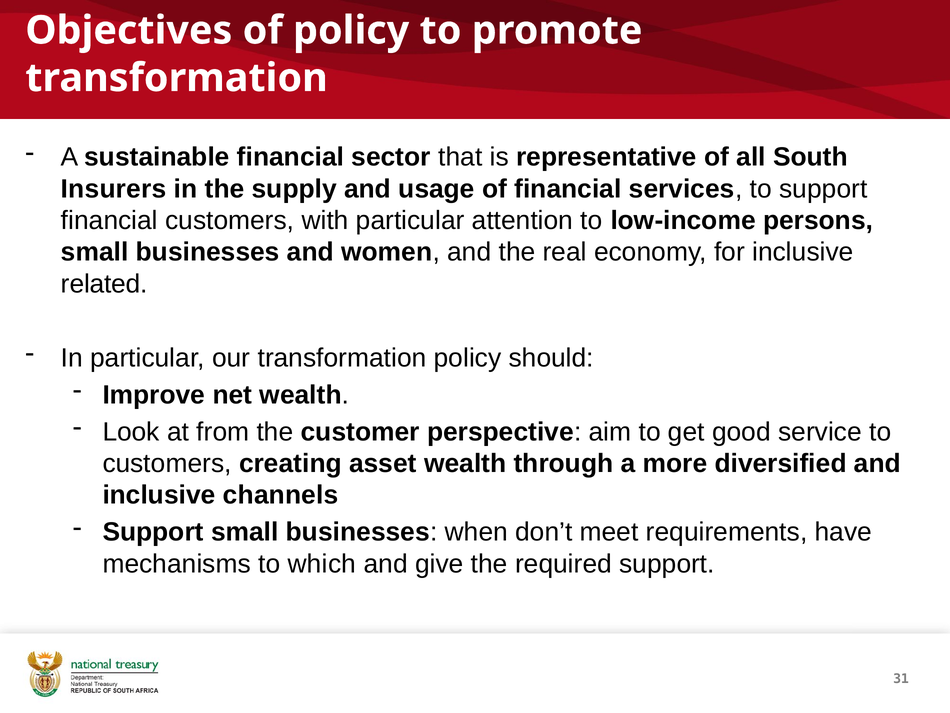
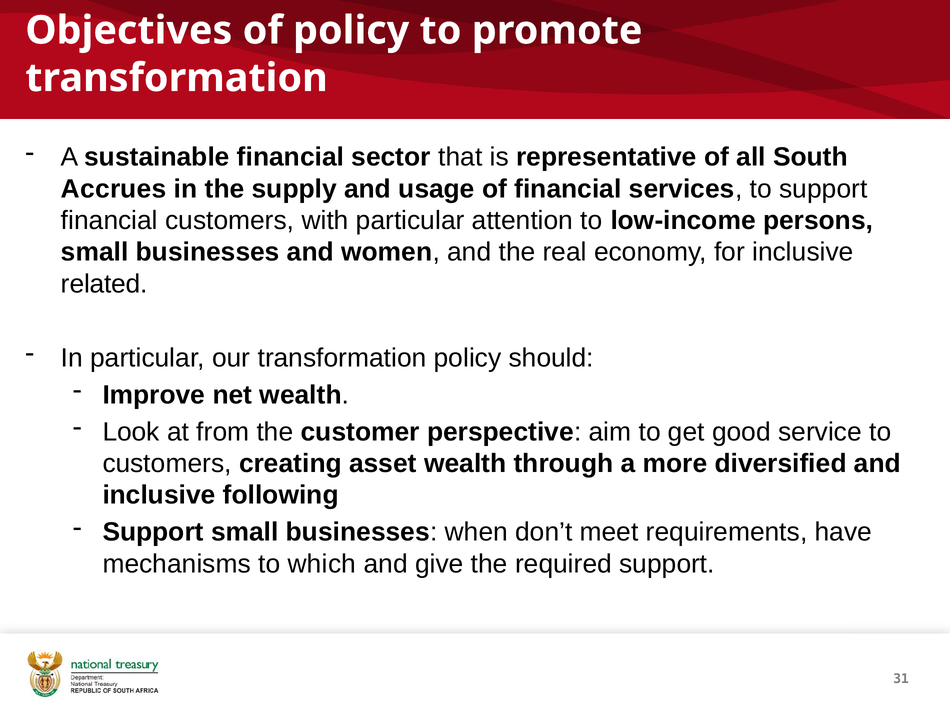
Insurers: Insurers -> Accrues (114, 189)
channels: channels -> following (281, 495)
